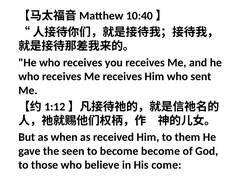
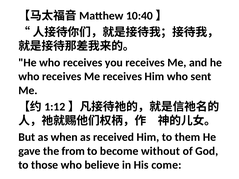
seen: seen -> from (73, 151)
become become: become -> without (161, 151)
